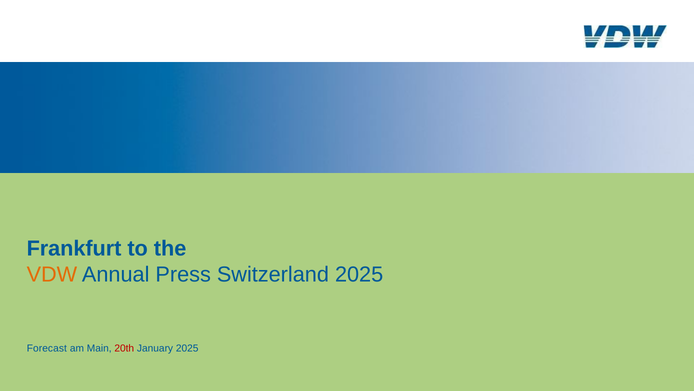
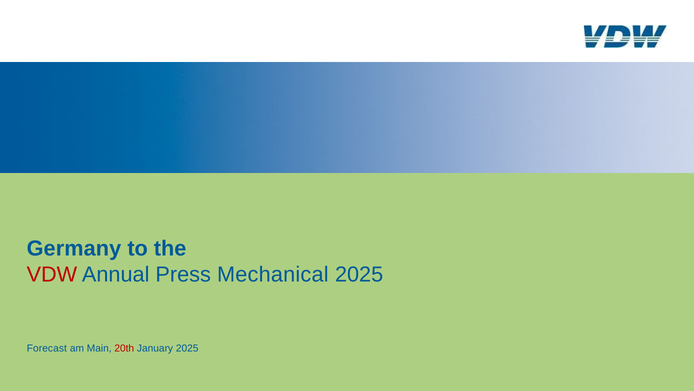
Frankfurt: Frankfurt -> Germany (74, 248)
VDW colour: orange -> red (52, 274)
Switzerland: Switzerland -> Mechanical (273, 274)
